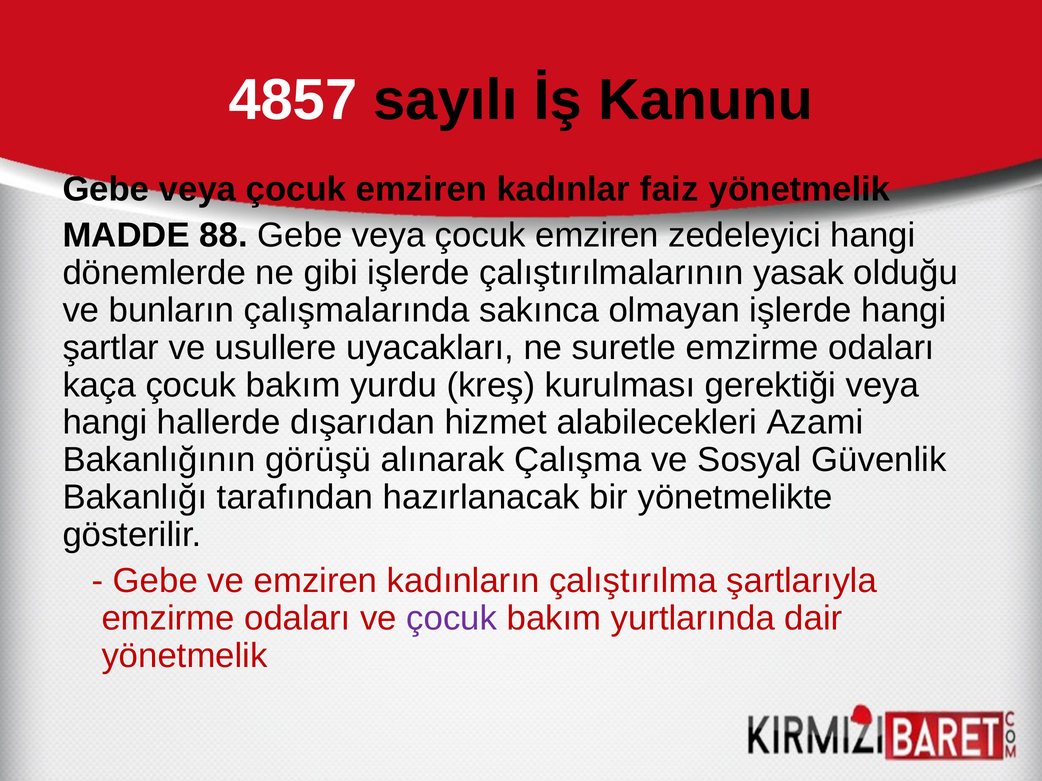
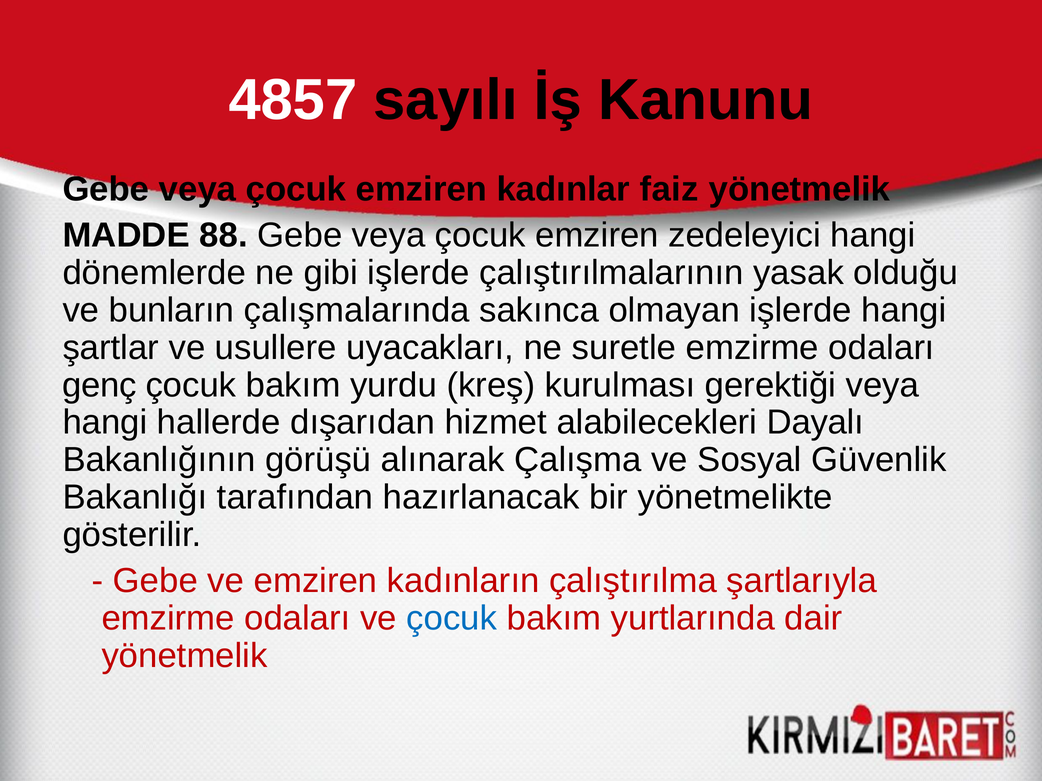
kaça: kaça -> genç (99, 385)
Azami: Azami -> Dayalı (815, 423)
çocuk colour: purple -> blue (452, 619)
